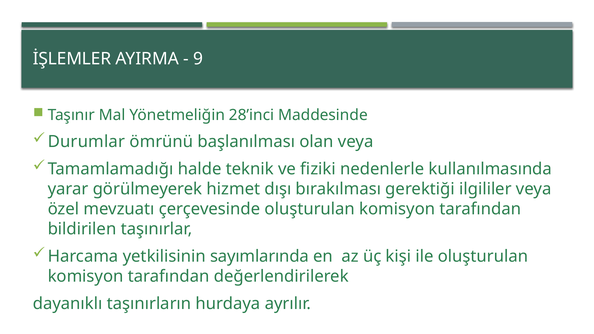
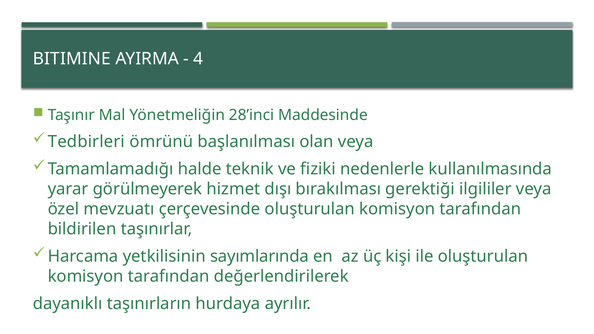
İŞLEMLER: İŞLEMLER -> BITIMINE (72, 59)
9: 9 -> 4 (198, 59)
Durumlar: Durumlar -> Tedbirleri (86, 142)
